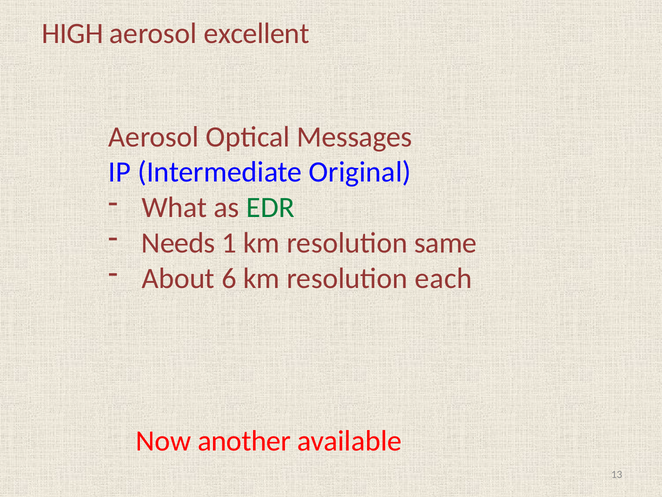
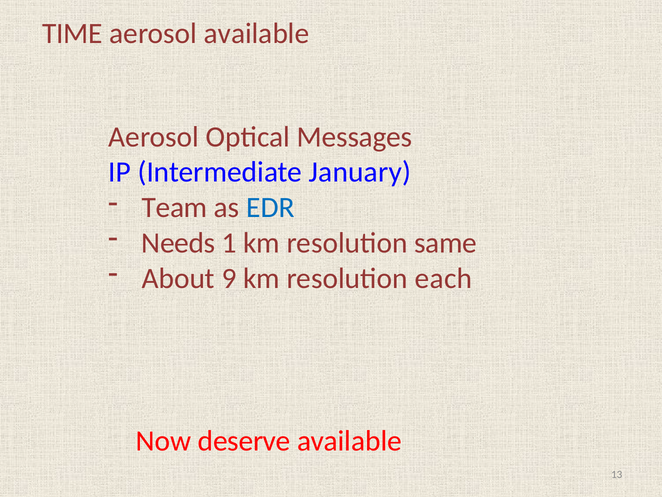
HIGH: HIGH -> TIME (72, 34)
aerosol excellent: excellent -> available (257, 34)
Original: Original -> January (360, 172)
What: What -> Team (175, 207)
EDR colour: green -> blue (270, 207)
6: 6 -> 9 (229, 278)
another: another -> deserve (244, 441)
